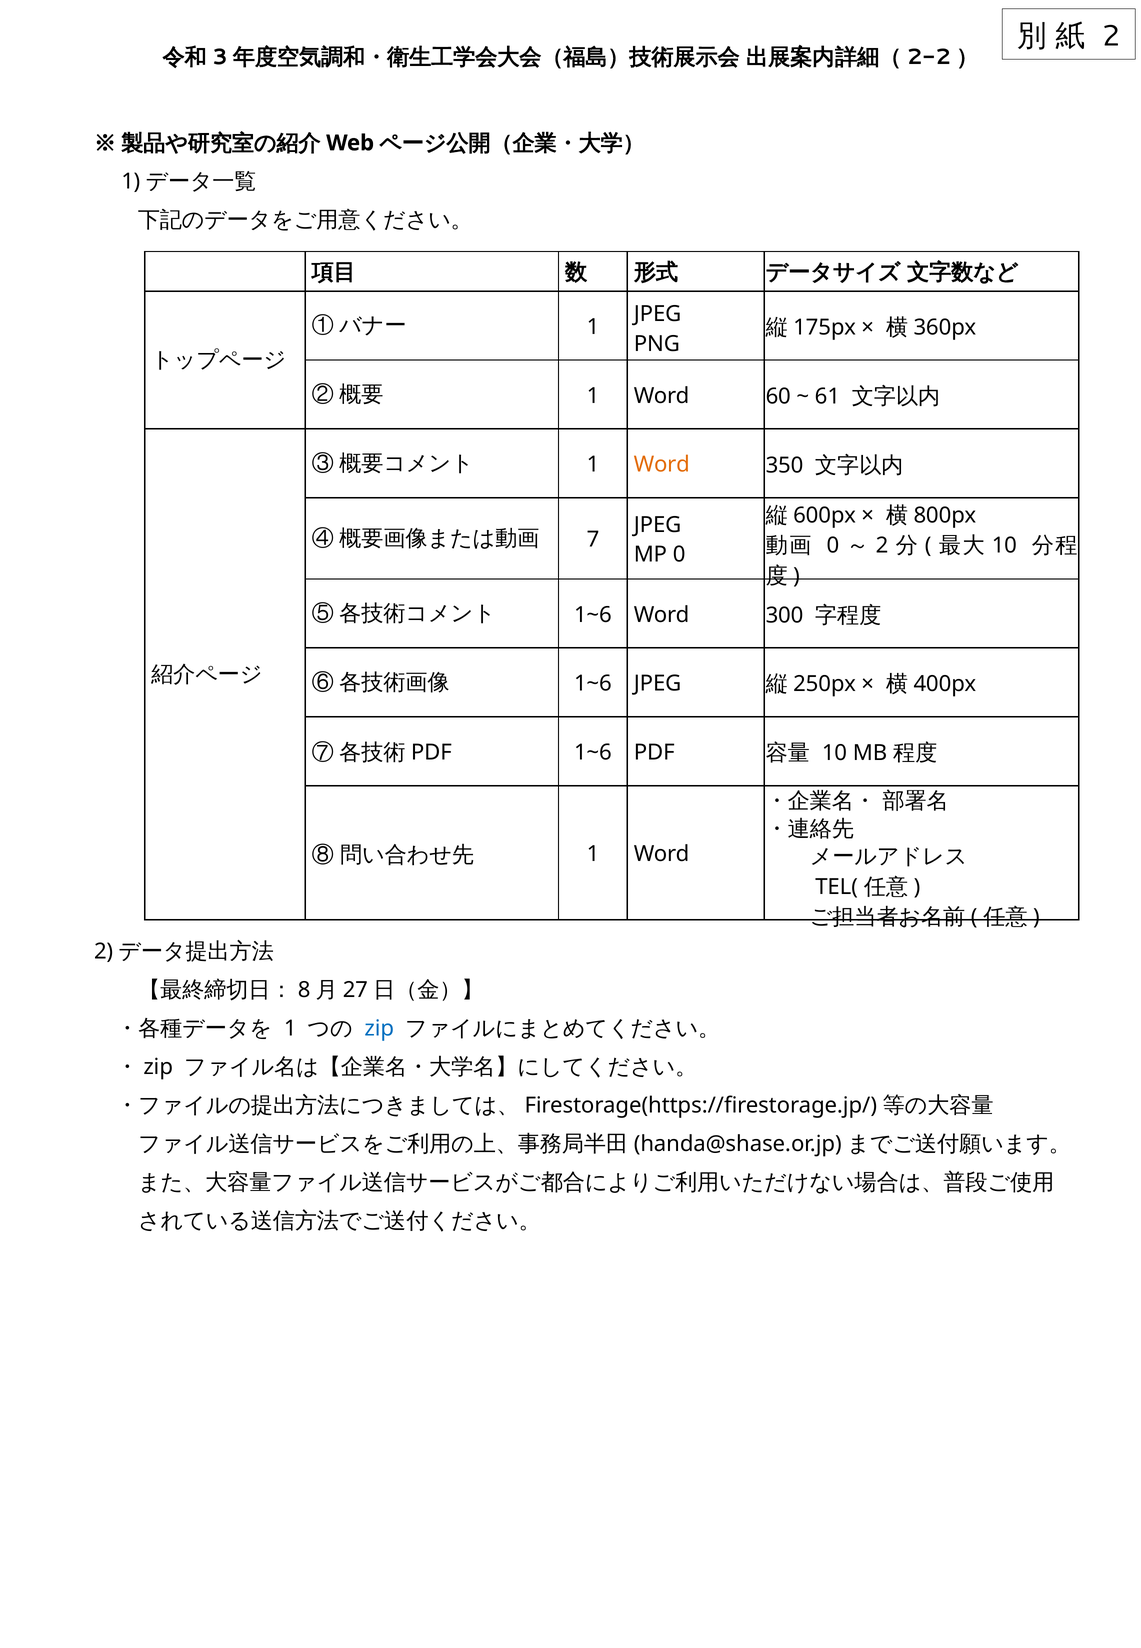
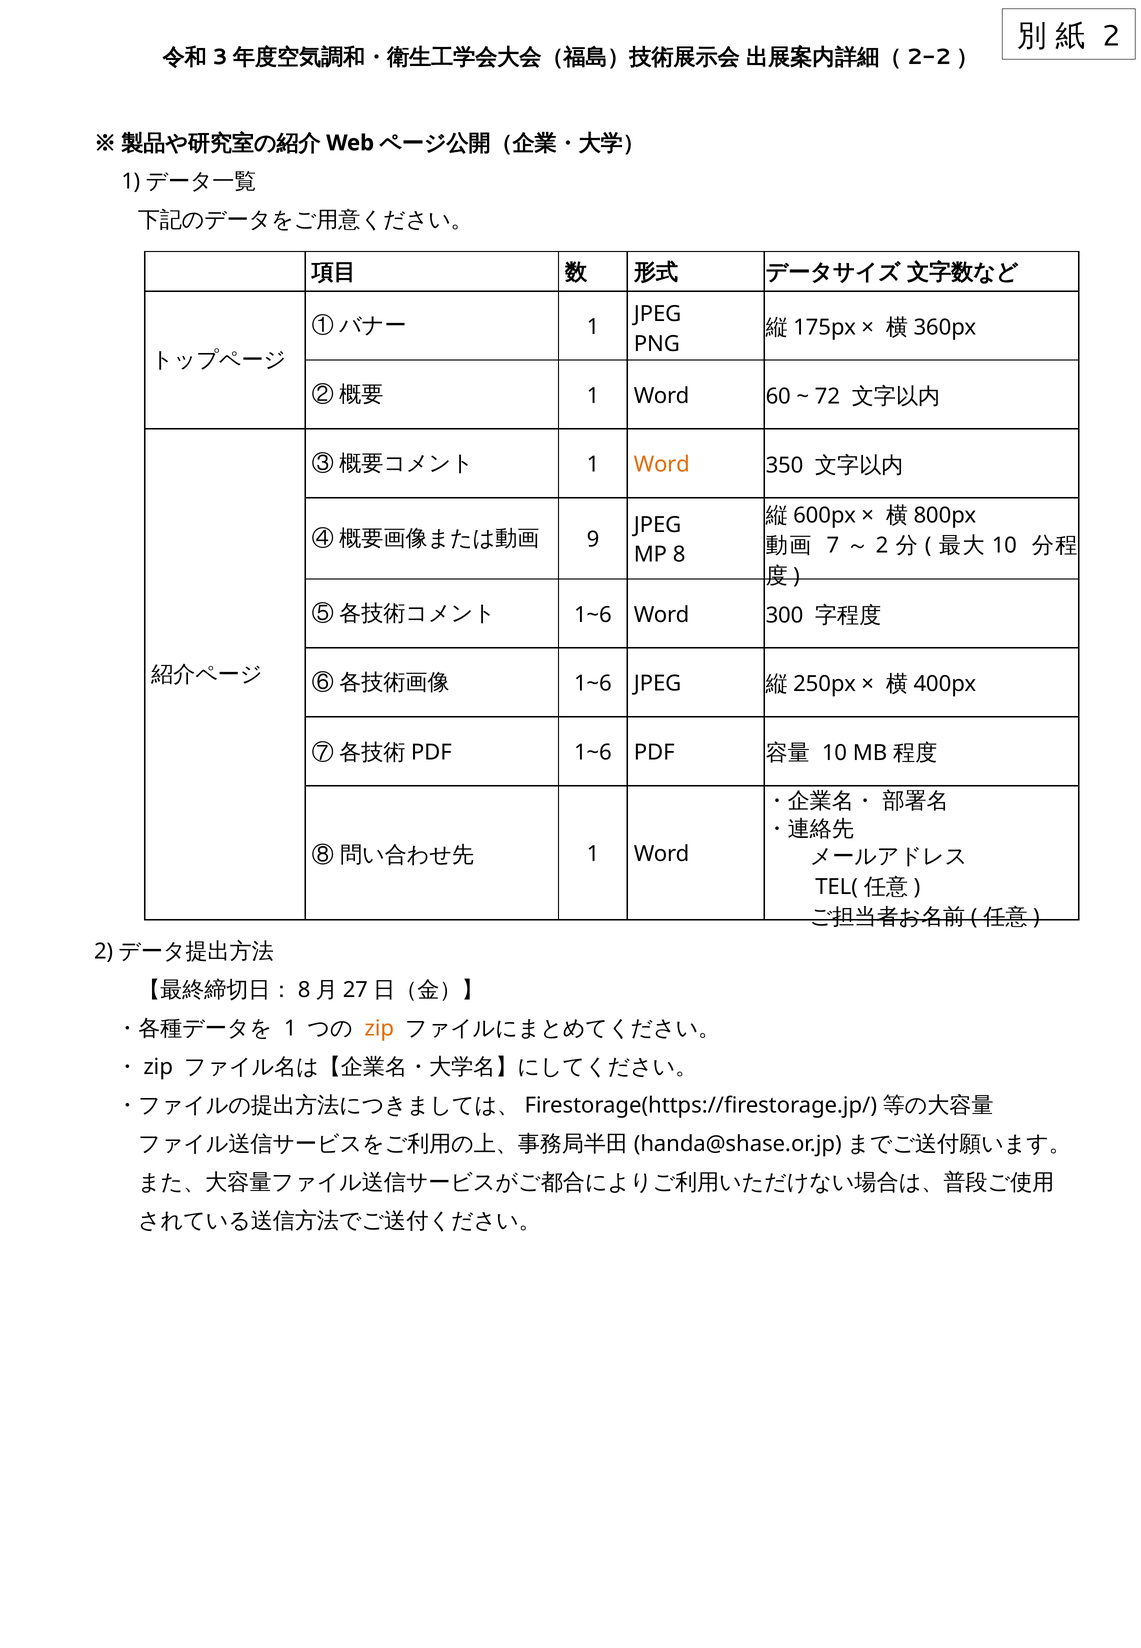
61: 61 -> 72 (827, 396)
7: 7 -> 9 (593, 540)
0: 0 -> 7 (833, 546)
MP 0: 0 -> 8 (679, 555)
zip colour: blue -> orange (379, 1029)
